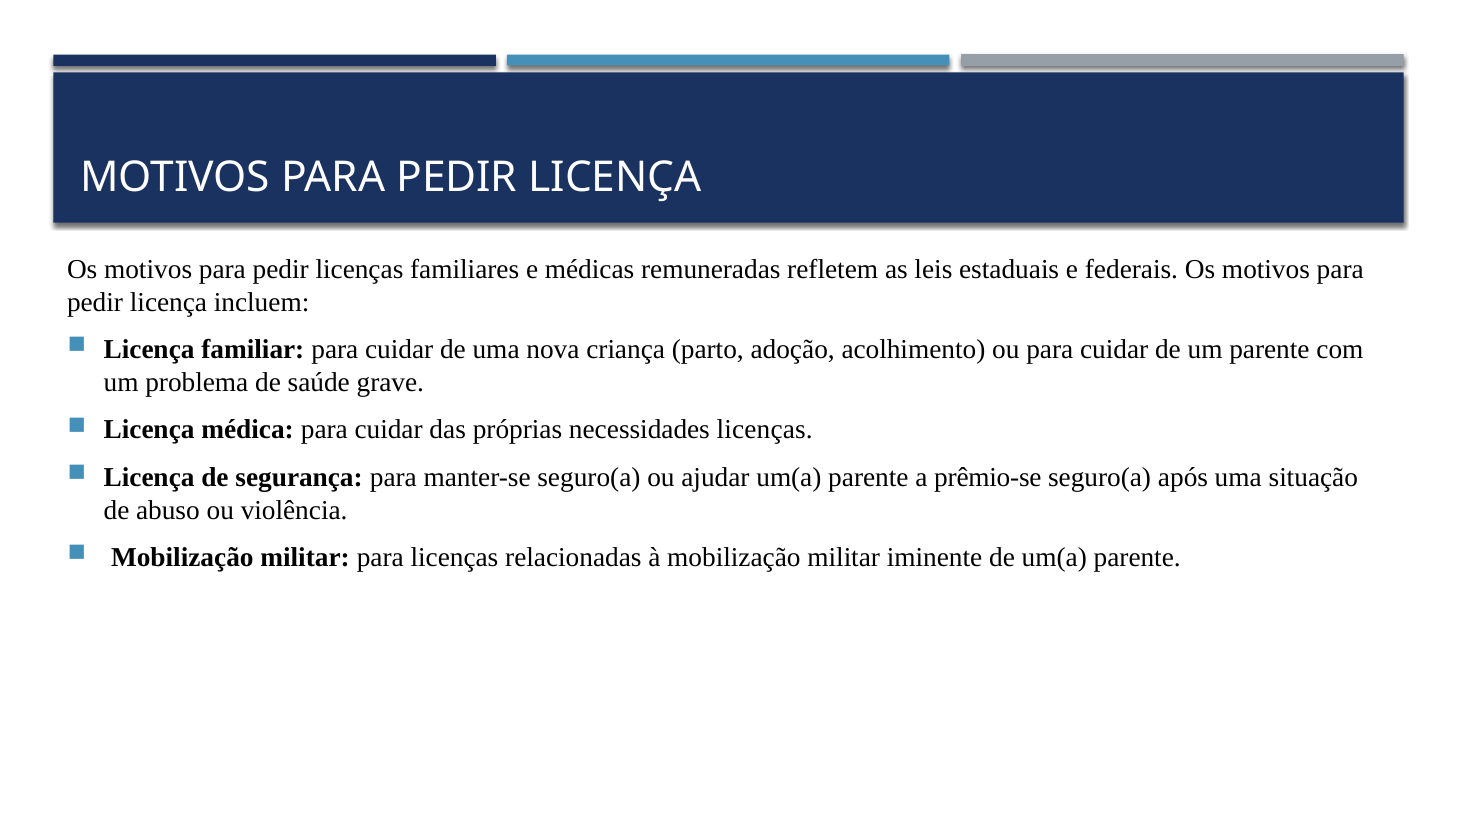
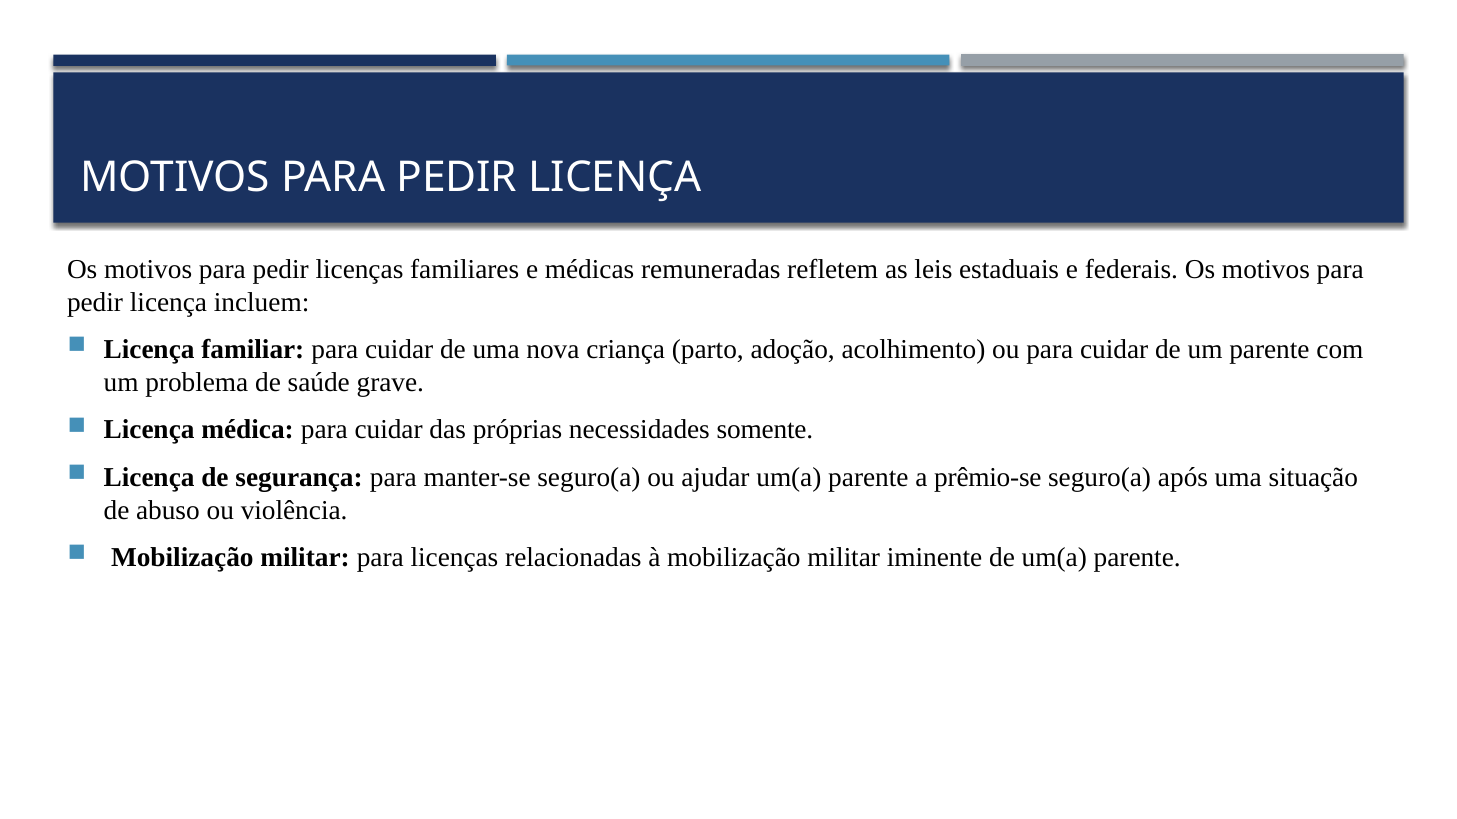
necessidades licenças: licenças -> somente (765, 430)
